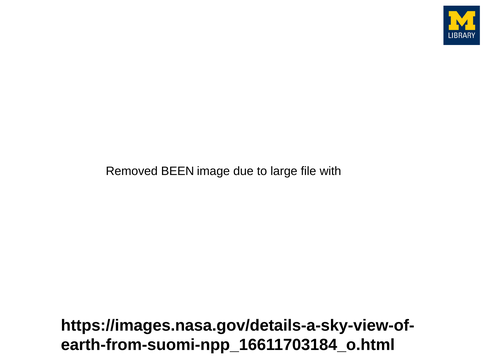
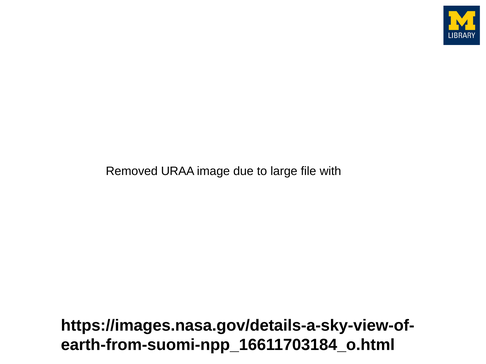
BEEN: BEEN -> URAA (178, 172)
